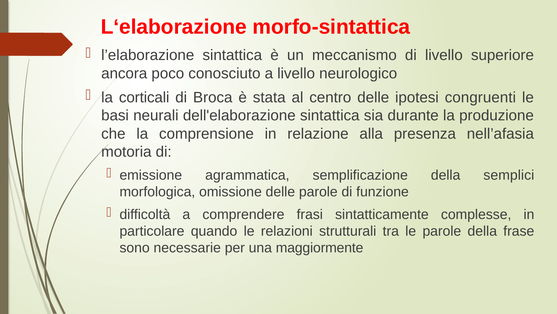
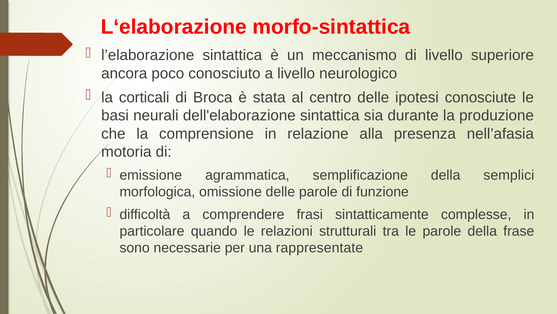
congruenti: congruenti -> conosciute (480, 97)
maggiormente: maggiormente -> rappresentate (319, 247)
